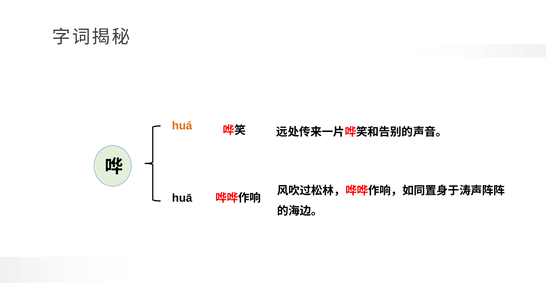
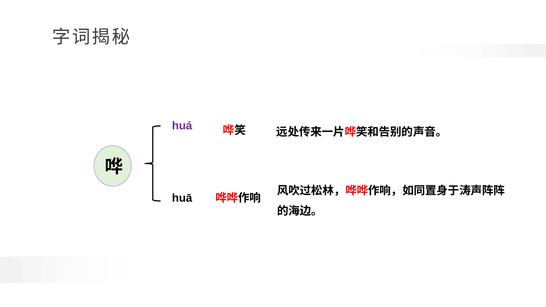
huá colour: orange -> purple (182, 126)
